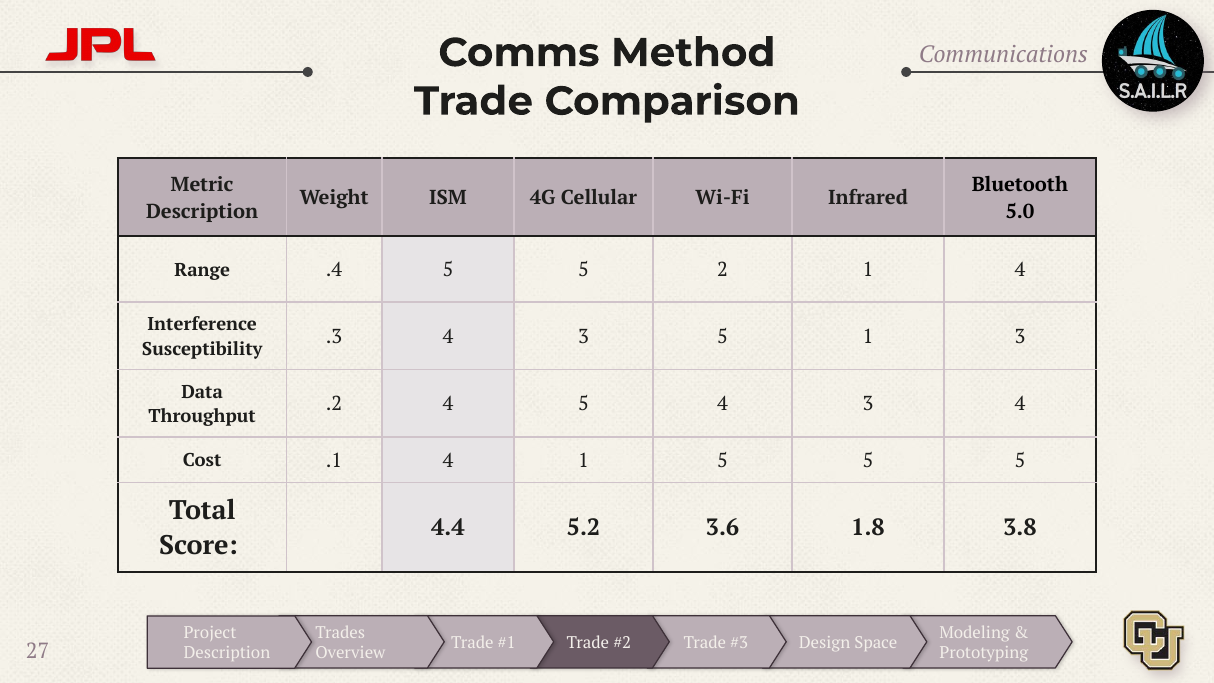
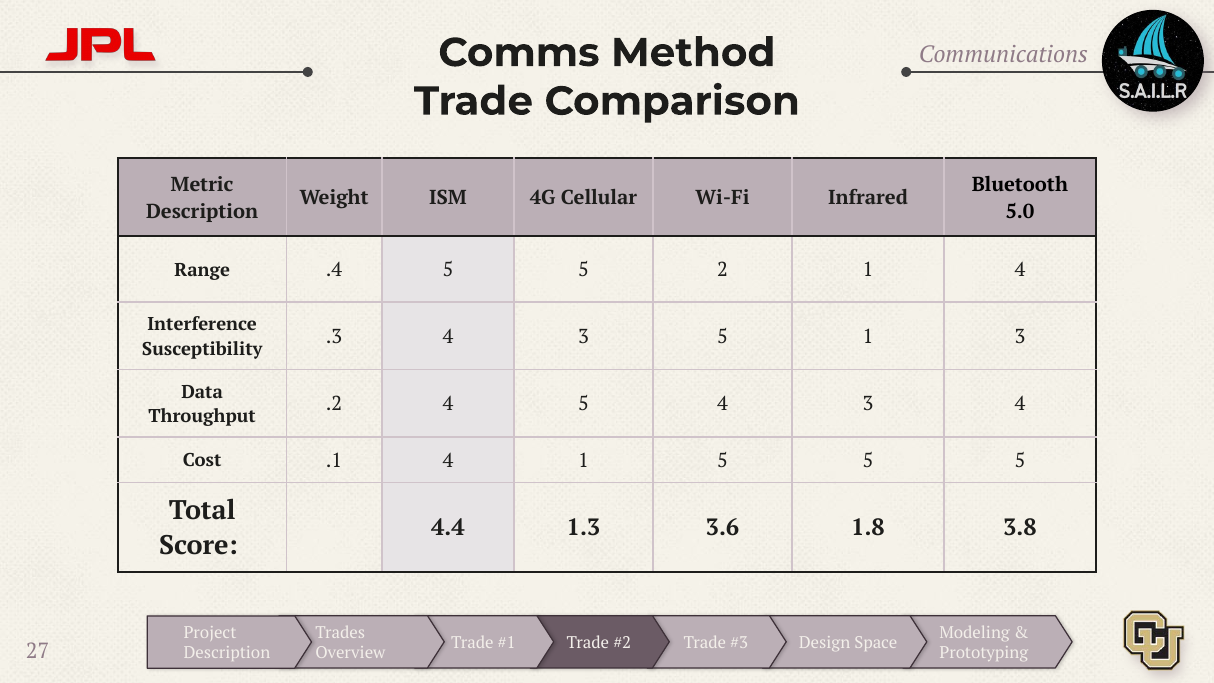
5.2: 5.2 -> 1.3 (584, 528)
